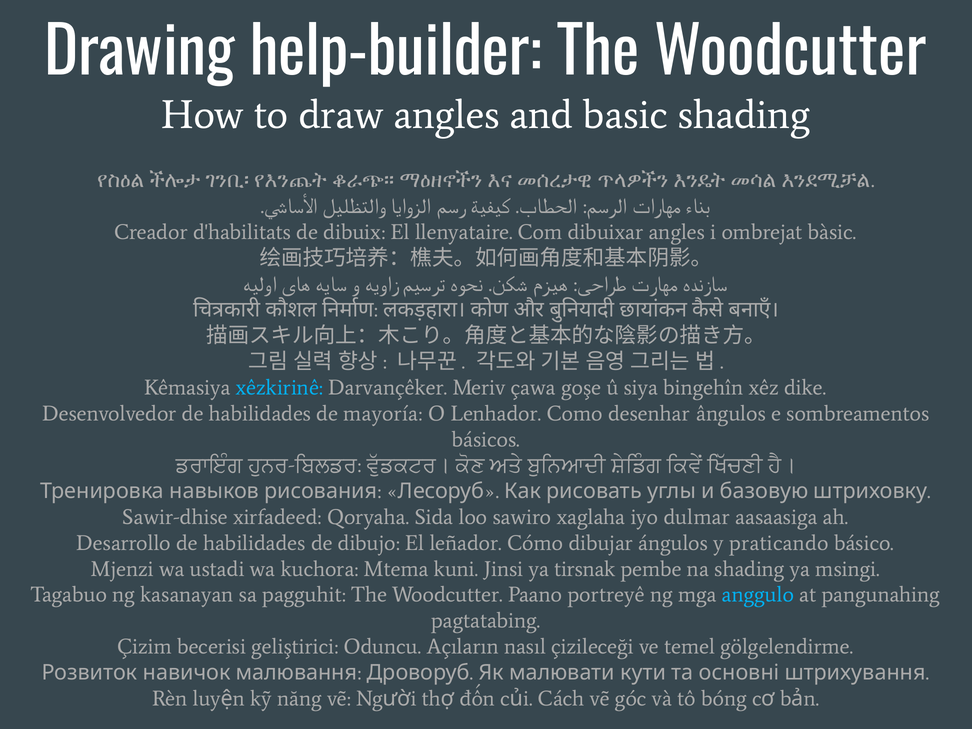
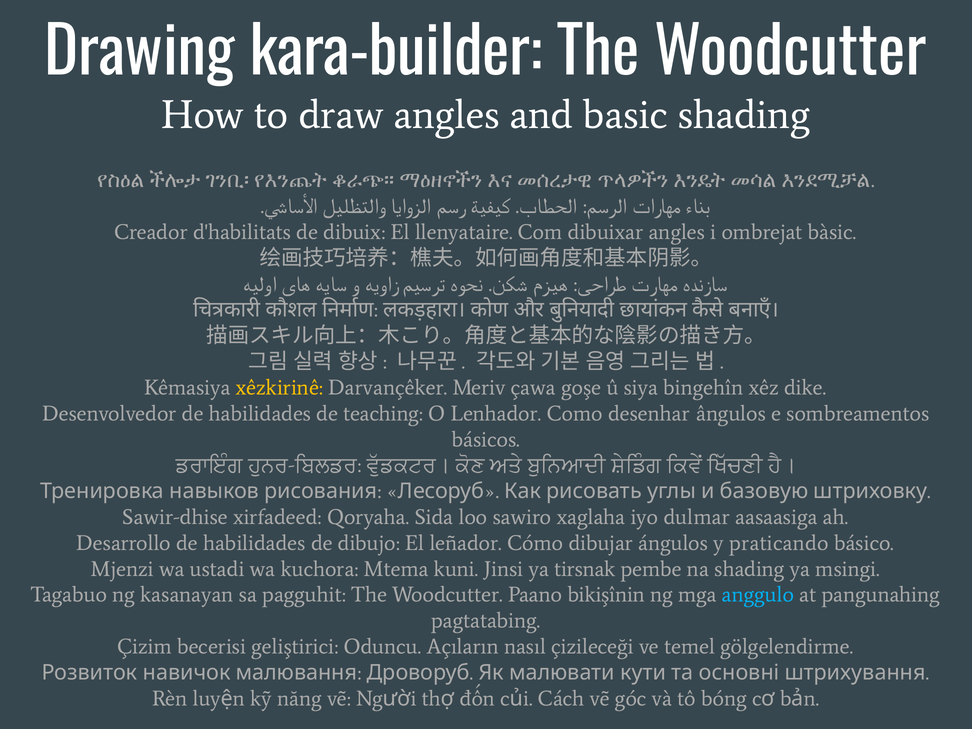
help-builder: help-builder -> kara-builder (396, 54)
xêzkirinê colour: light blue -> yellow (279, 388)
mayoría: mayoría -> teaching (383, 413)
portreyê: portreyê -> bikişînin (606, 595)
